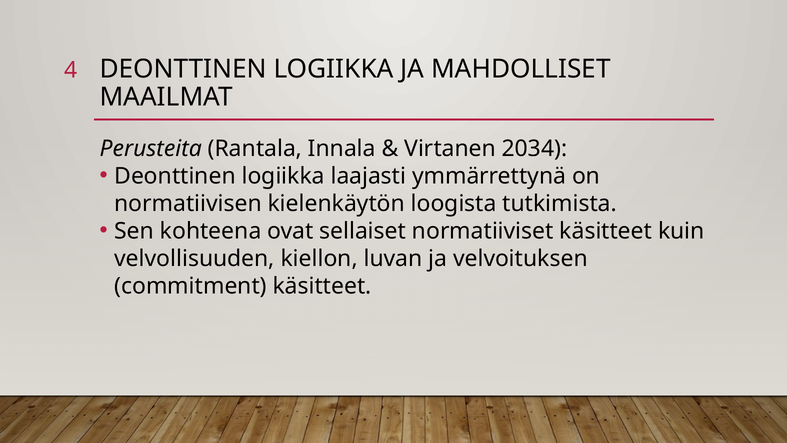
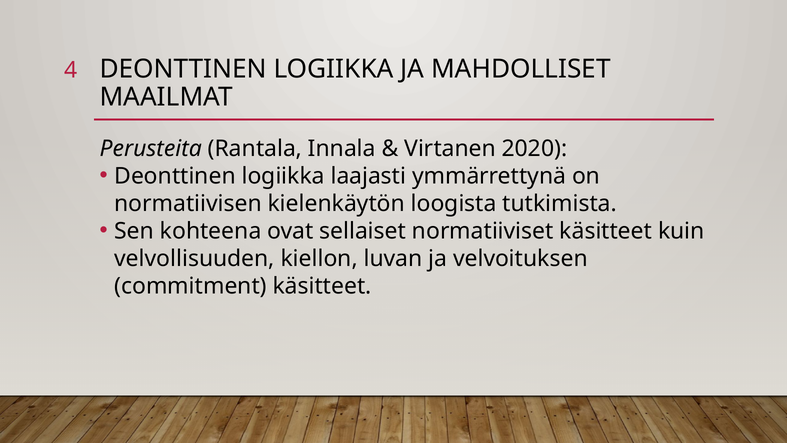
2034: 2034 -> 2020 (534, 148)
